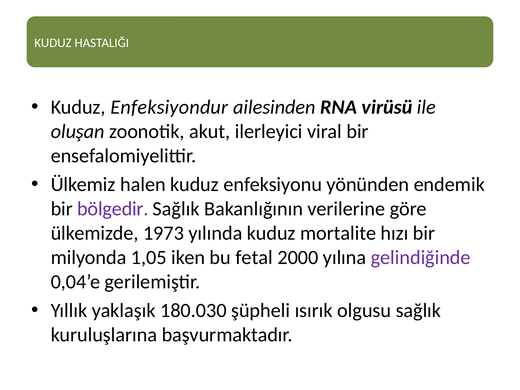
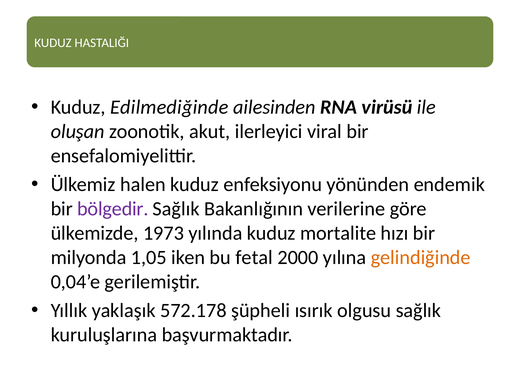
Enfeksiyondur: Enfeksiyondur -> Edilmediğinde (169, 107)
gelindiğinde colour: purple -> orange (421, 257)
180.030: 180.030 -> 572.178 (193, 311)
